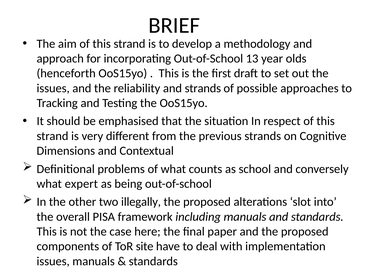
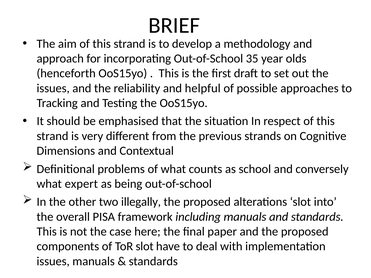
13: 13 -> 35 (252, 59)
and strands: strands -> helpful (203, 88)
ToR site: site -> slot (145, 247)
